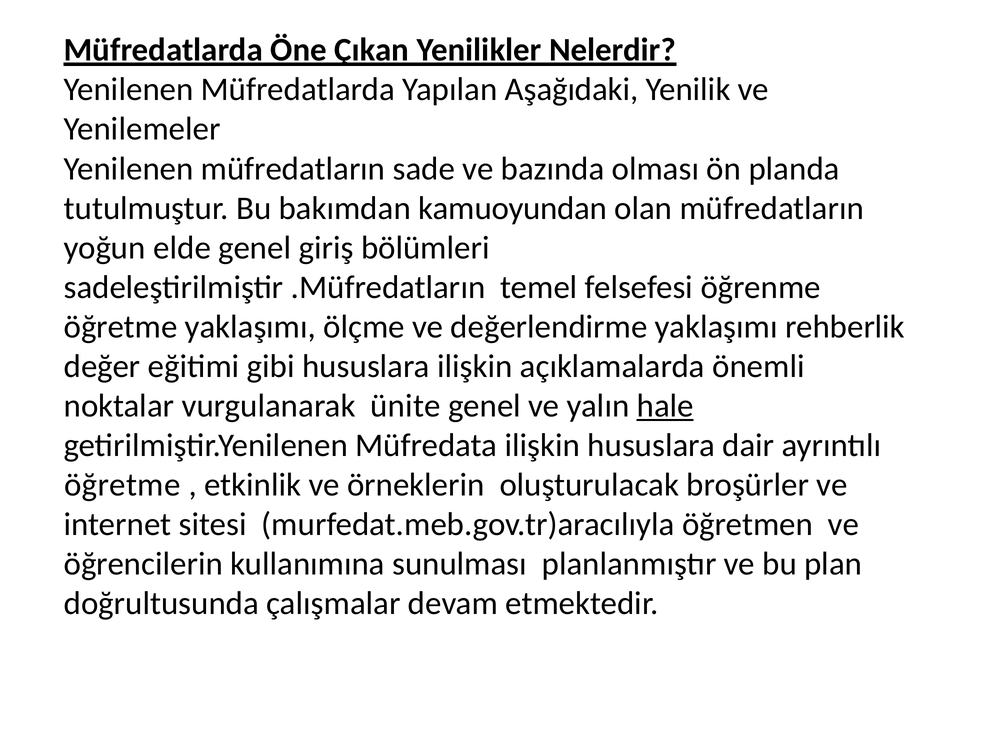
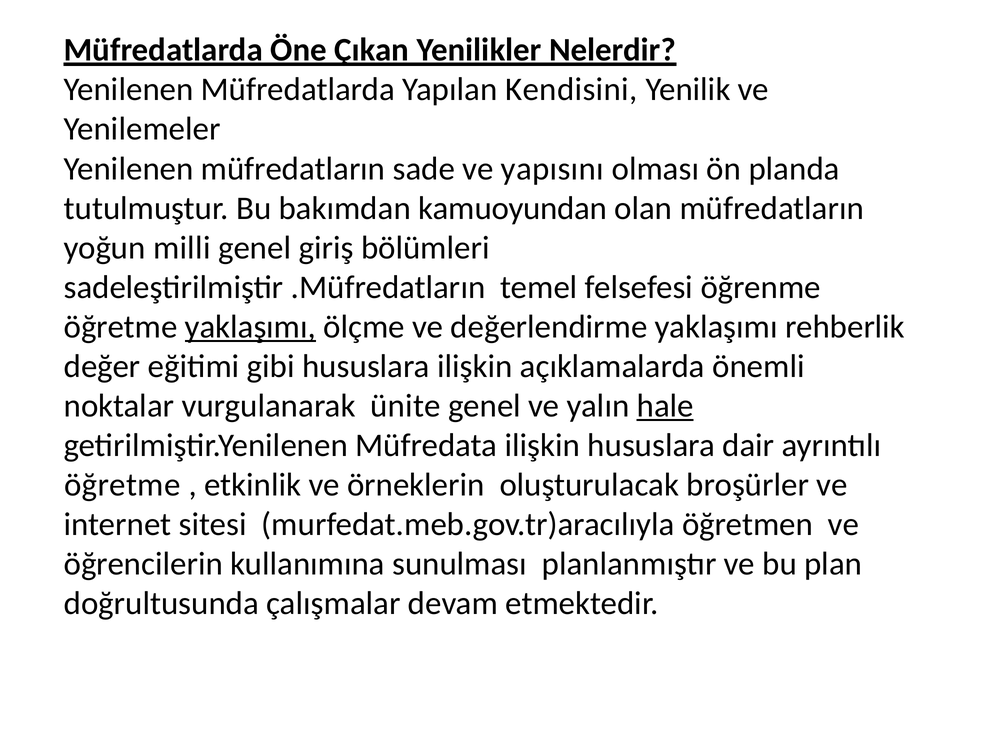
Aşağıdaki: Aşağıdaki -> Kendisini (571, 90)
bazında: bazında -> yapısını (552, 169)
elde: elde -> milli (182, 248)
yaklaşımı underline: none -> present (250, 327)
